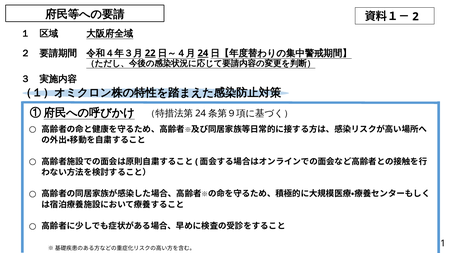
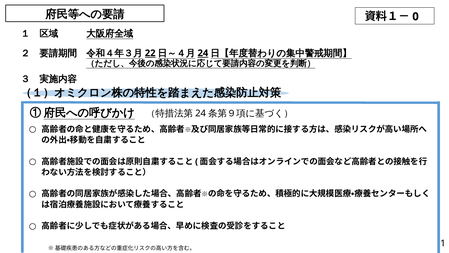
2: 2 -> 0 (416, 17)
